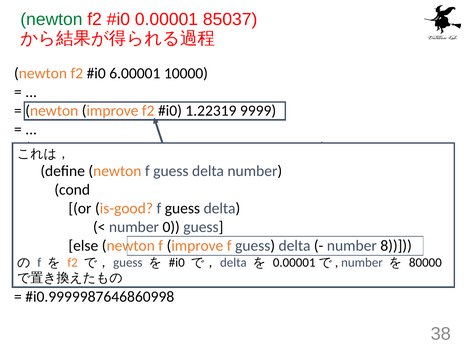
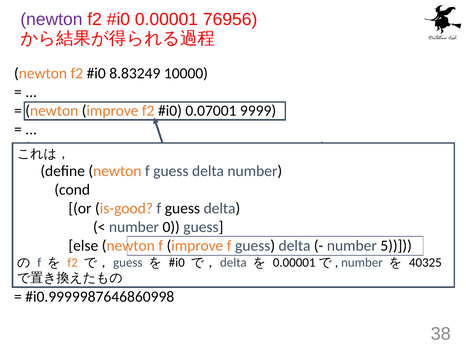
newton colour: green -> purple (51, 19)
85037: 85037 -> 76956 (230, 19)
6.00001: 6.00001 -> 8.83249 (135, 74)
1.22319: 1.22319 -> 0.07001 (211, 111)
8: 8 -> 5 (396, 246)
80000: 80000 -> 40325 (425, 263)
